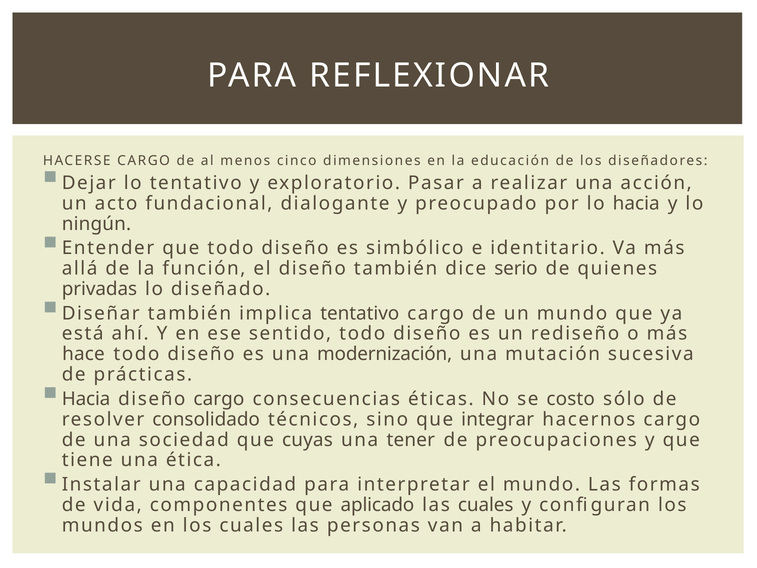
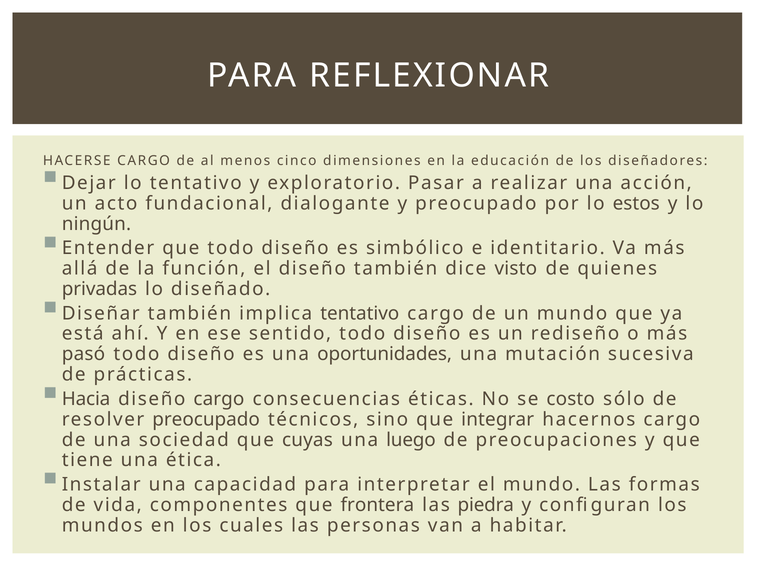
lo hacia: hacia -> estos (636, 203)
serio: serio -> visto (516, 269)
hace: hace -> pasó (83, 354)
modernización: modernización -> oportunidades (385, 354)
resolver consolidado: consolidado -> preocupado (206, 419)
tener: tener -> luego (411, 440)
aplicado: aplicado -> frontera (377, 505)
las cuales: cuales -> piedra (486, 505)
